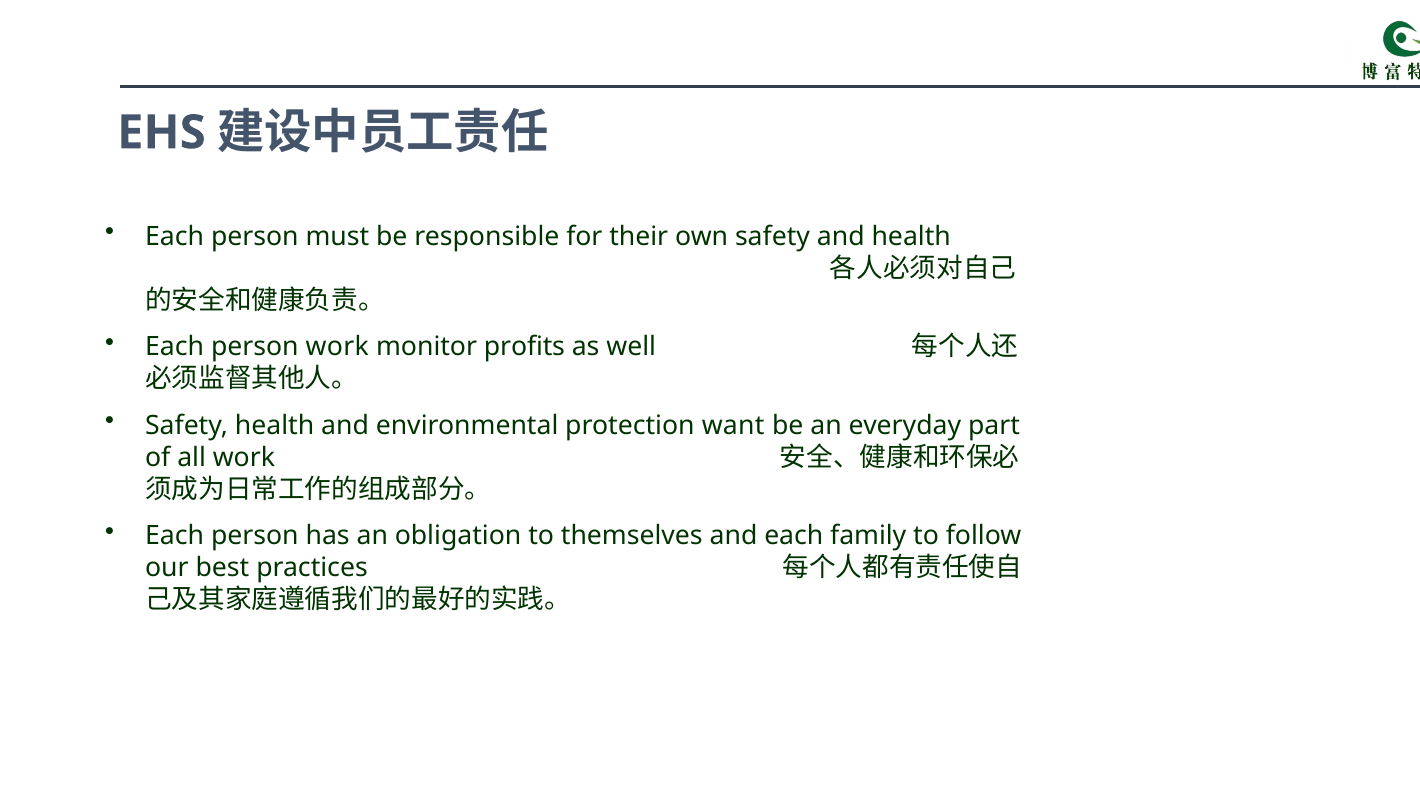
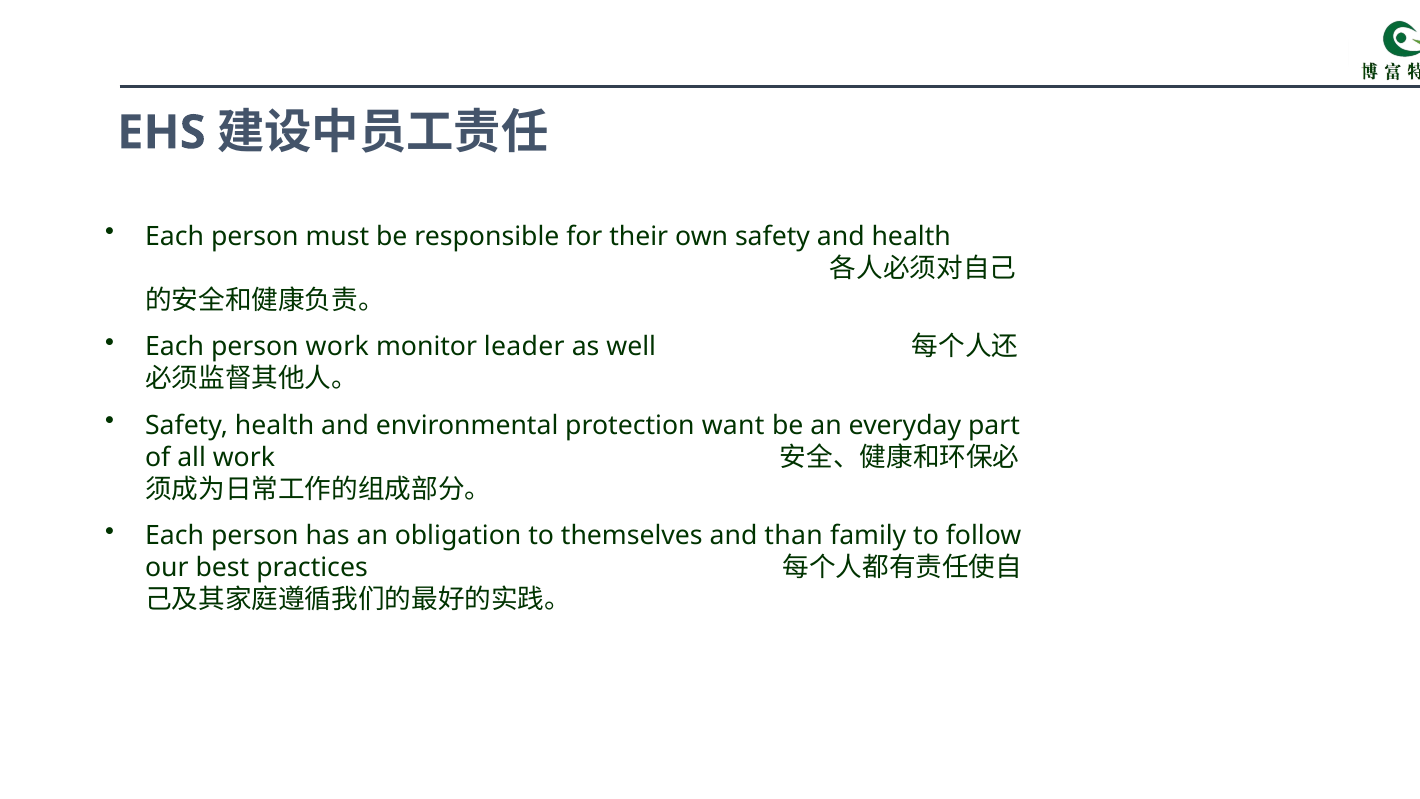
profits: profits -> leader (524, 347)
and each: each -> than (794, 536)
